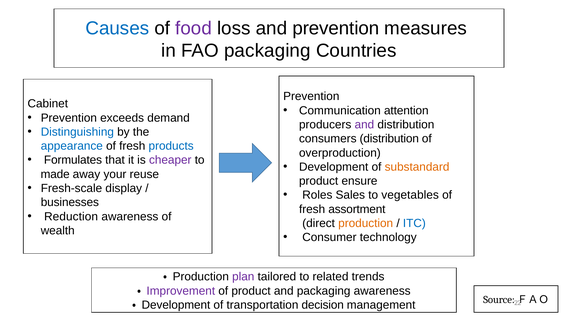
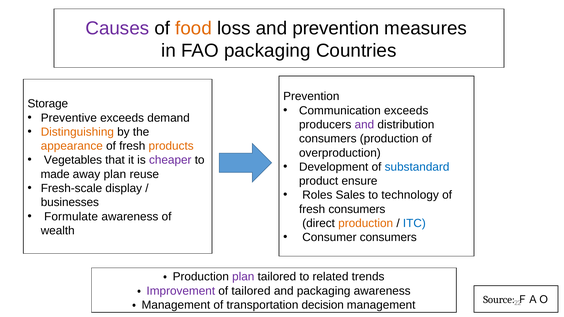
Causes colour: blue -> purple (117, 28)
food colour: purple -> orange (194, 28)
Cabinet: Cabinet -> Storage (48, 104)
Communication attention: attention -> exceeds (406, 111)
Prevention: Prevention -> Preventive (69, 118)
Distinguishing colour: blue -> orange (77, 132)
consumers distribution: distribution -> production (389, 139)
appearance colour: blue -> orange (72, 146)
products colour: blue -> orange (171, 146)
Formulates: Formulates -> Vegetables (73, 160)
substandard colour: orange -> blue (417, 167)
away your: your -> plan (115, 174)
vegetables: vegetables -> technology (410, 195)
fresh assortment: assortment -> consumers (357, 209)
Reduction: Reduction -> Formulate (71, 217)
Consumer technology: technology -> consumers (388, 238)
of product: product -> tailored (251, 291)
Development: Development -> Management (176, 305)
